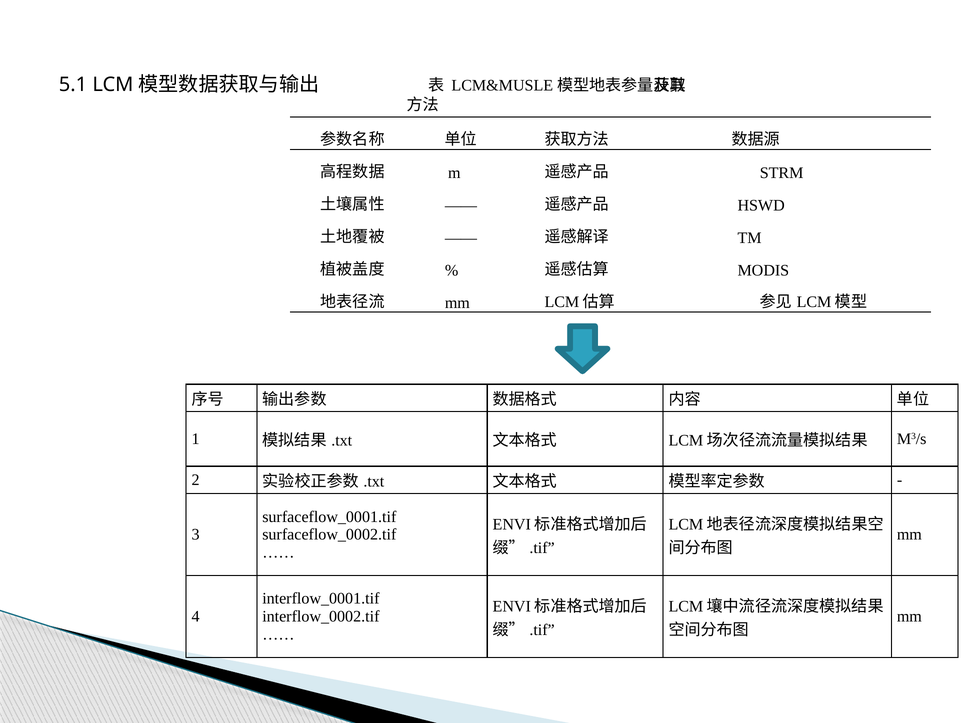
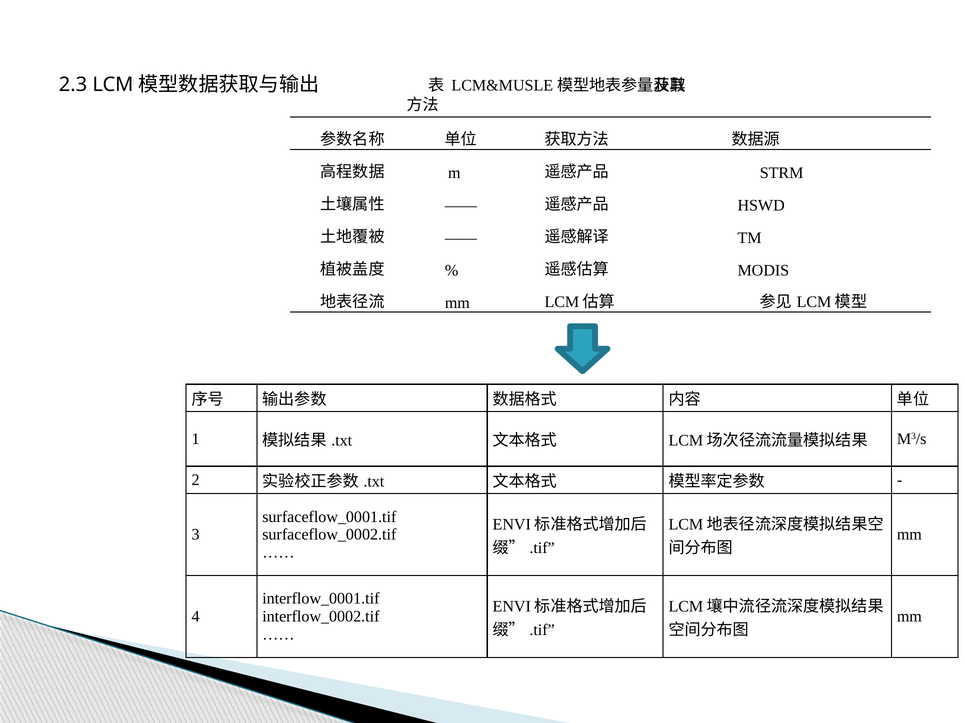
5.1: 5.1 -> 2.3 (73, 85)
